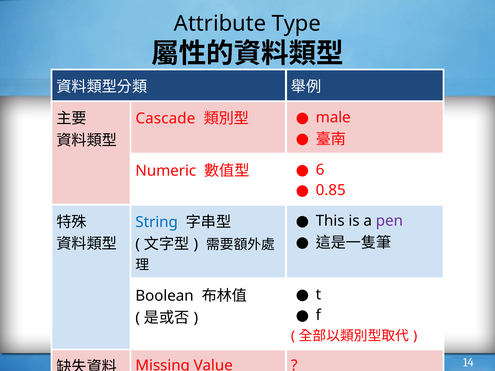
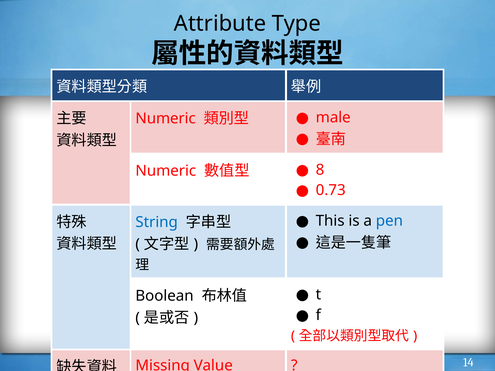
Cascade: Cascade -> Numeric (166, 119)
6: 6 -> 8 (320, 170)
0.85: 0.85 -> 0.73 (331, 190)
pen colour: purple -> blue (389, 221)
